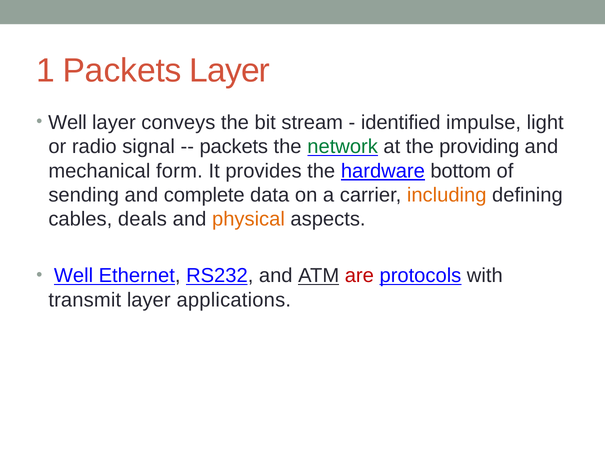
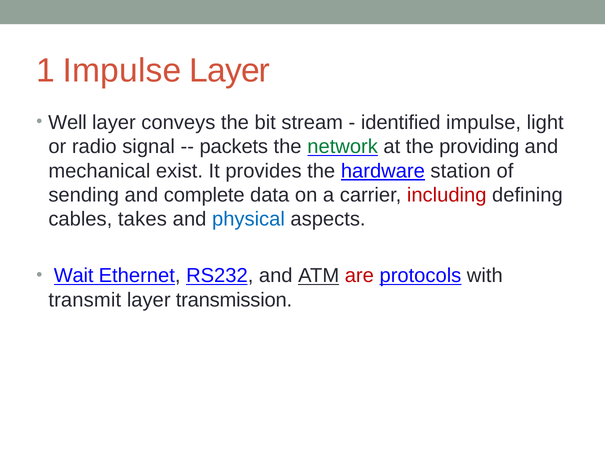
1 Packets: Packets -> Impulse (122, 70)
form: form -> exist (179, 171)
bottom: bottom -> station (461, 171)
including colour: orange -> red (447, 195)
deals: deals -> takes (142, 219)
physical colour: orange -> blue (248, 219)
Well: Well -> Wait (74, 276)
applications: applications -> transmission (234, 300)
